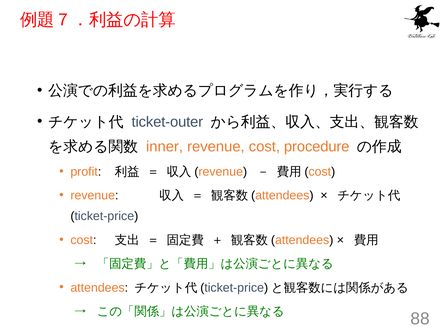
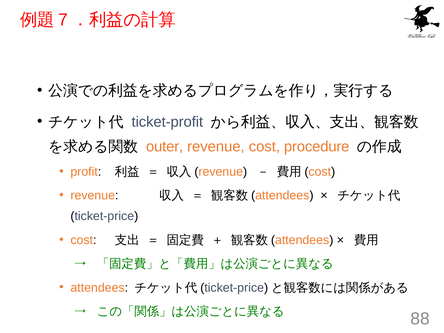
ticket-outer: ticket-outer -> ticket-profit (167, 122)
inner: inner -> outer (165, 147)
